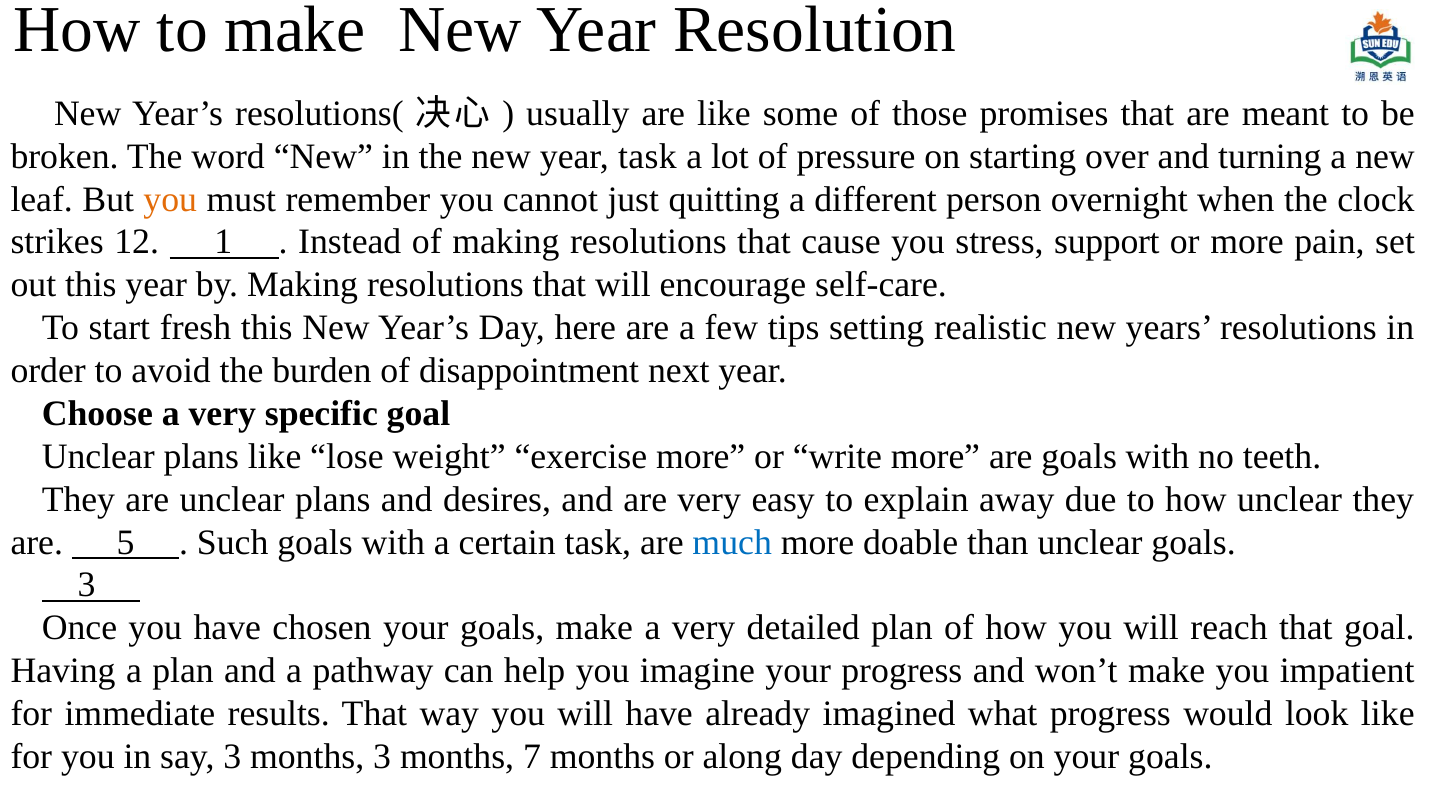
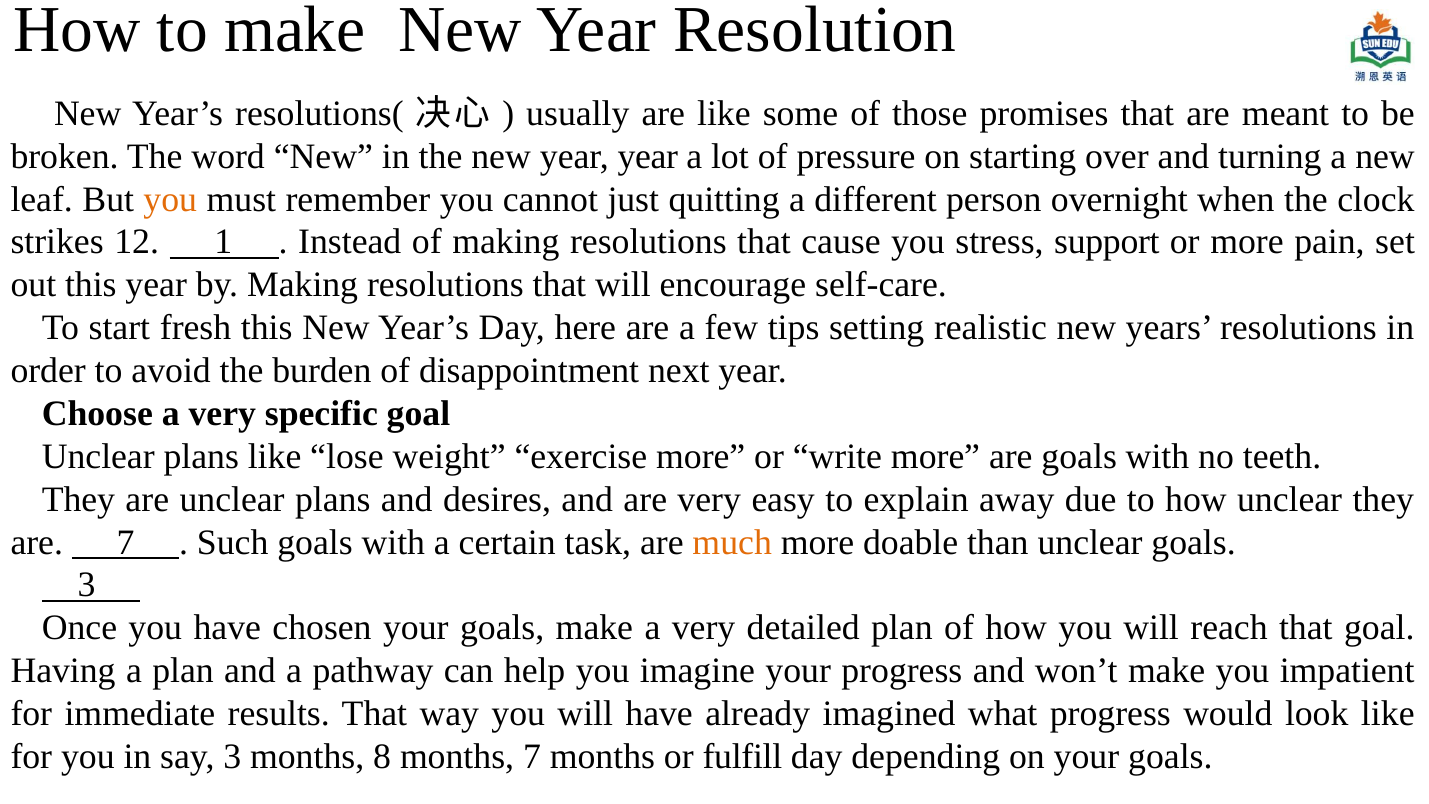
year task: task -> year (648, 156)
are 5: 5 -> 7 (126, 542)
much colour: blue -> orange (732, 542)
months 3: 3 -> 8 (382, 756)
along: along -> fulfill (742, 756)
